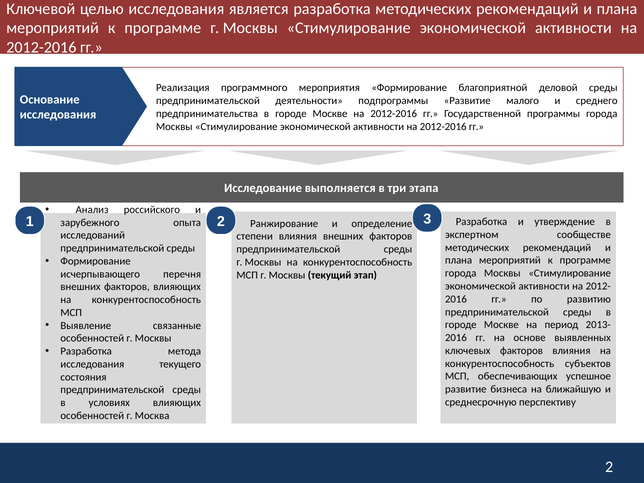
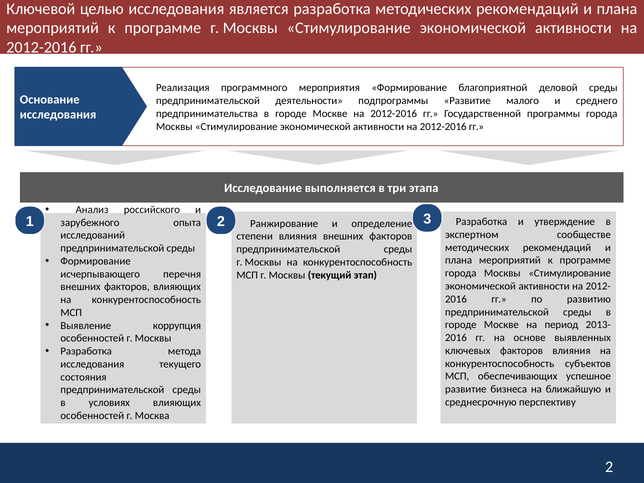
связанные: связанные -> коррупция (177, 326)
